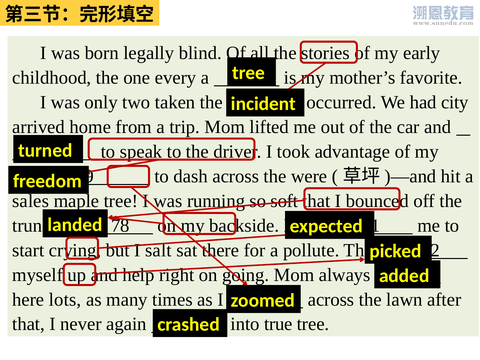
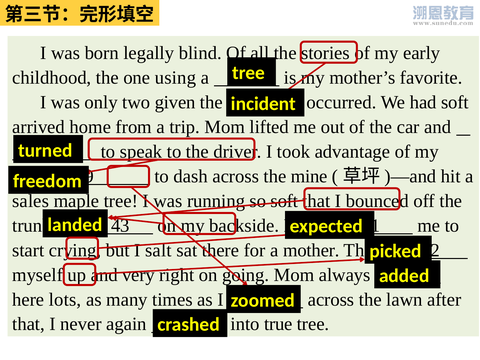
every: every -> using (175, 78)
taken: taken -> given (175, 102)
had city: city -> soft (455, 102)
were: were -> mine (309, 176)
78: 78 -> 43 (120, 226)
pollute: pollute -> mother (311, 250)
help: help -> very (138, 275)
